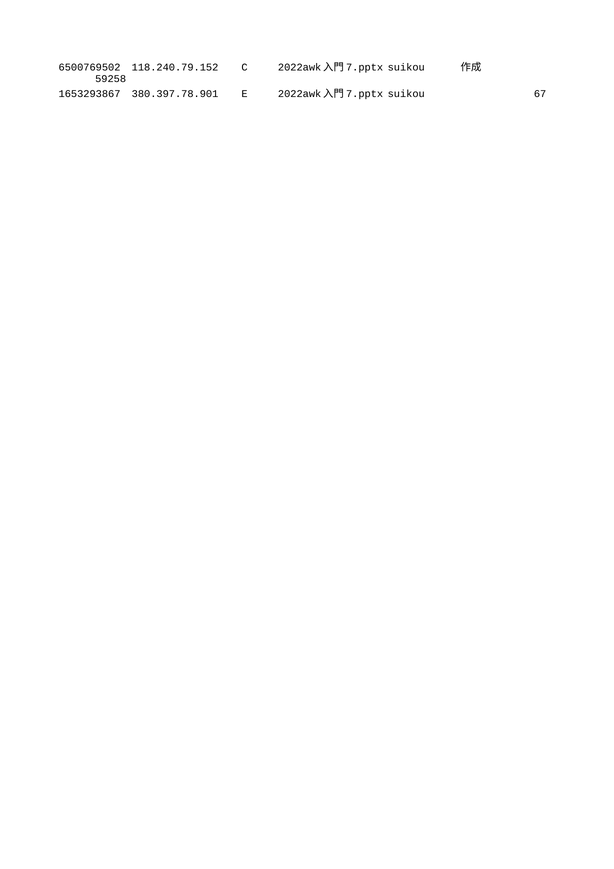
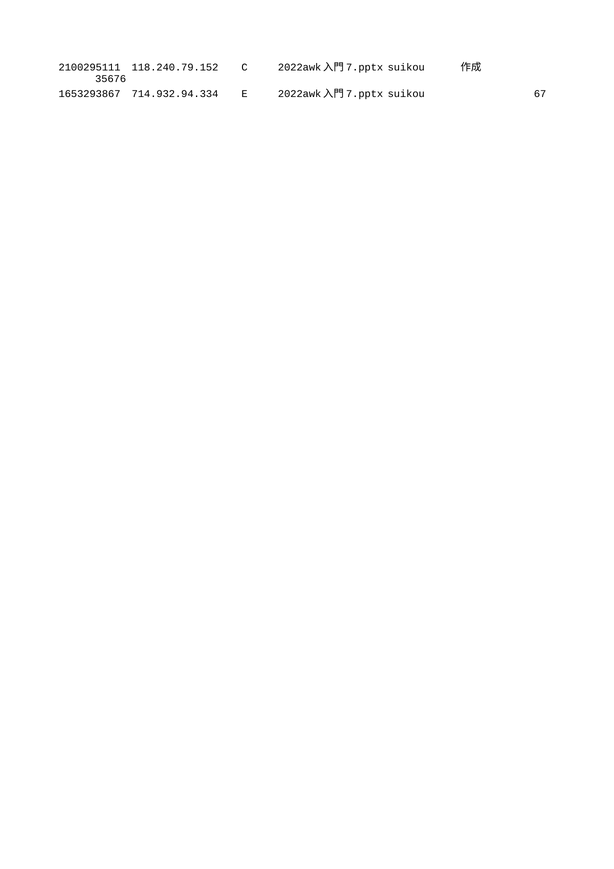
6500769502: 6500769502 -> 2100295111 (90, 67)
59258: 59258 -> 35676 (111, 79)
380.397.78.901: 380.397.78.901 -> 714.932.94.334 (175, 94)
